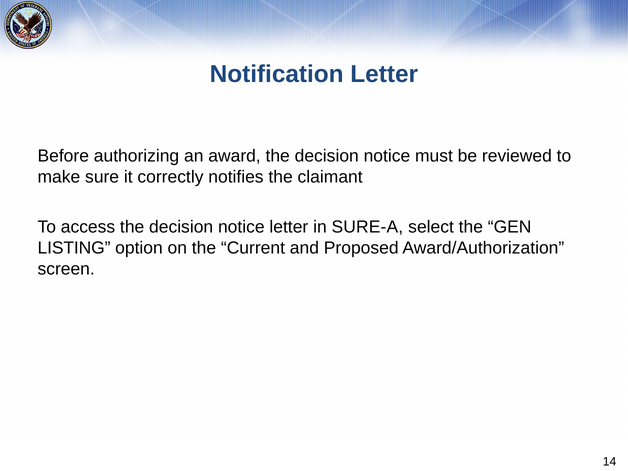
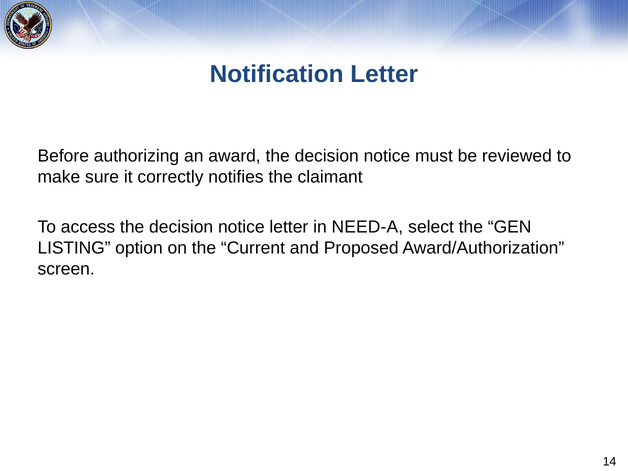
SURE-A: SURE-A -> NEED-A (367, 227)
